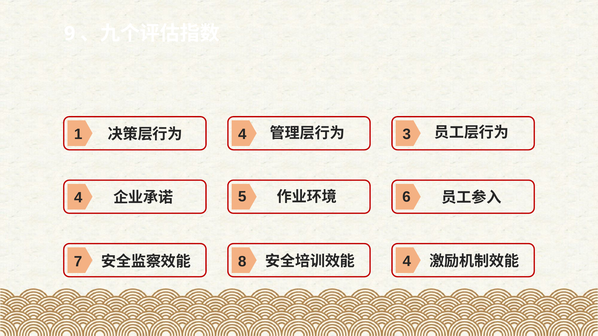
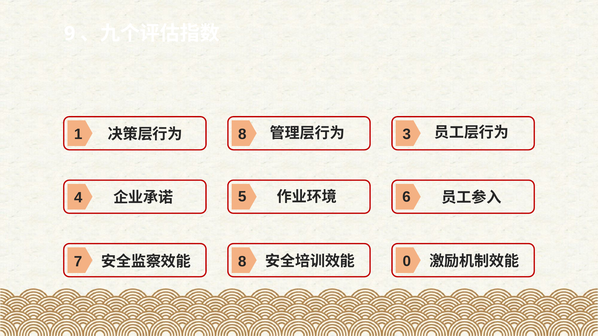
1 4: 4 -> 8 (242, 135)
8 4: 4 -> 0 (407, 261)
